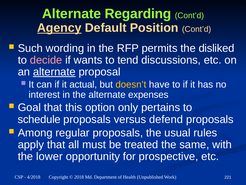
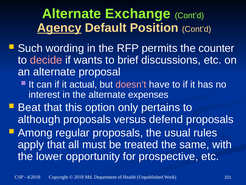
Regarding: Regarding -> Exchange (138, 14)
disliked: disliked -> counter (216, 48)
tend: tend -> brief (128, 60)
alternate underline: present -> none (54, 72)
doesn’t colour: yellow -> pink (131, 84)
Goal: Goal -> Beat (29, 107)
schedule: schedule -> although (39, 119)
